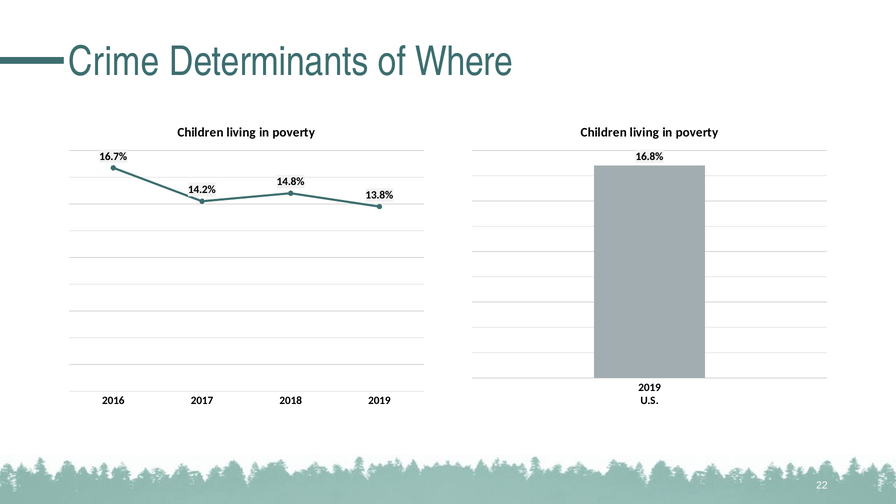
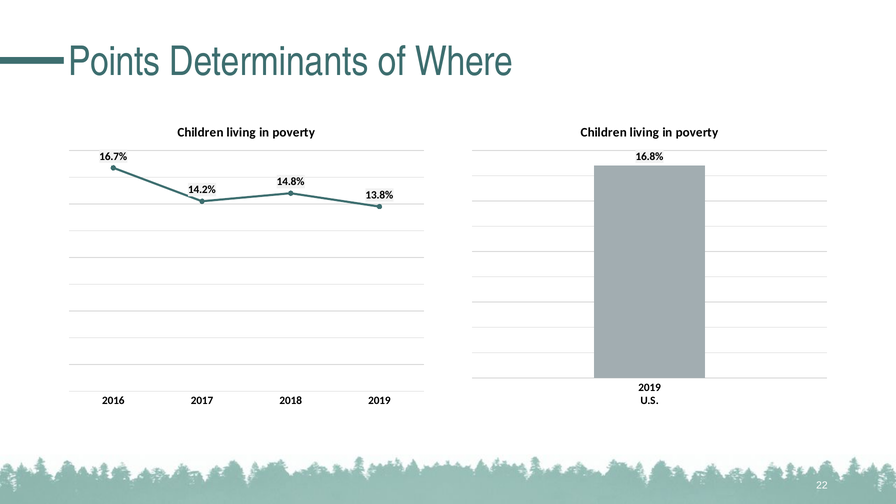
Crime: Crime -> Points (114, 62)
